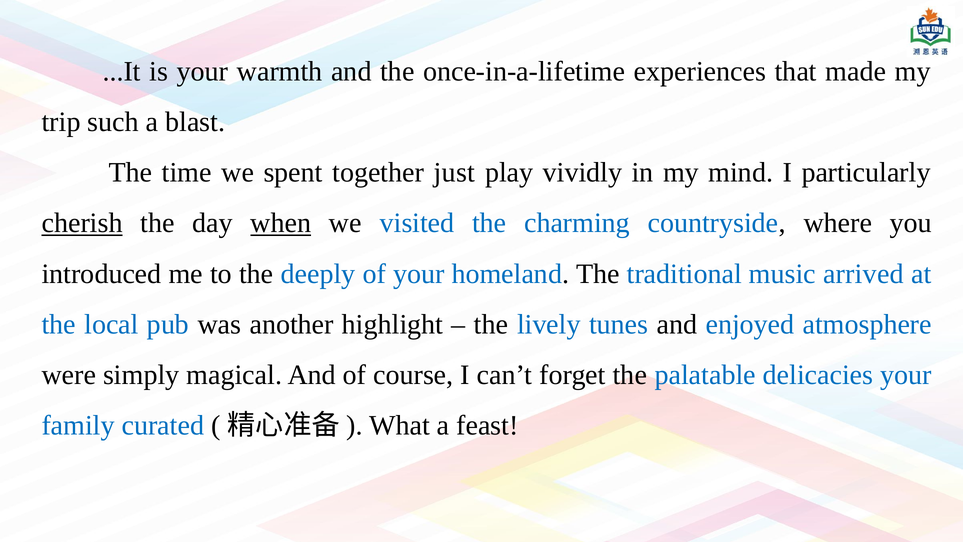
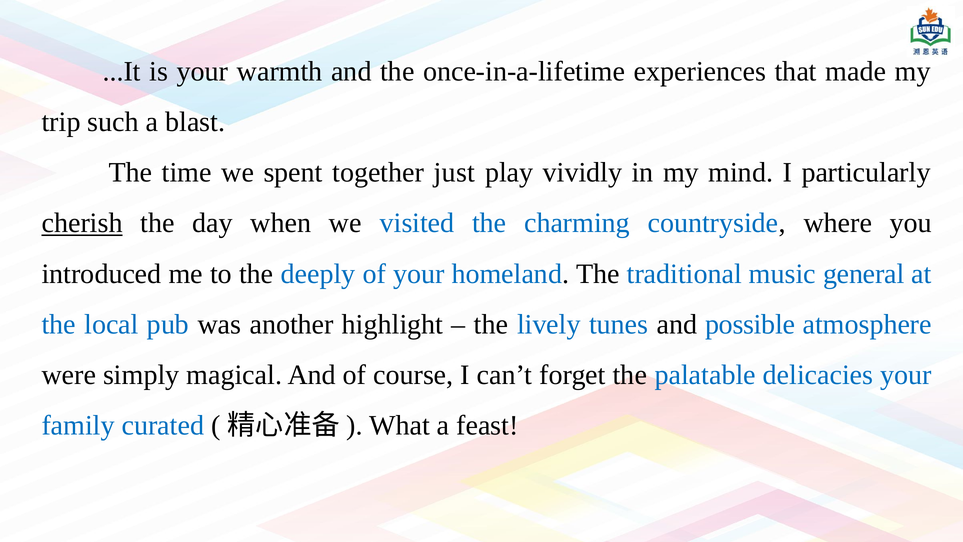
when underline: present -> none (281, 223)
arrived: arrived -> general (864, 274)
enjoyed: enjoyed -> possible (750, 324)
